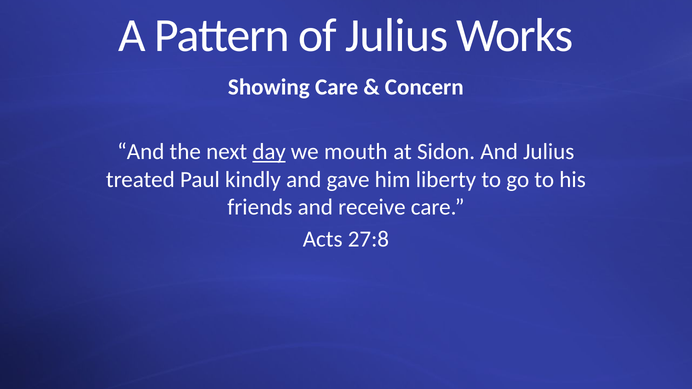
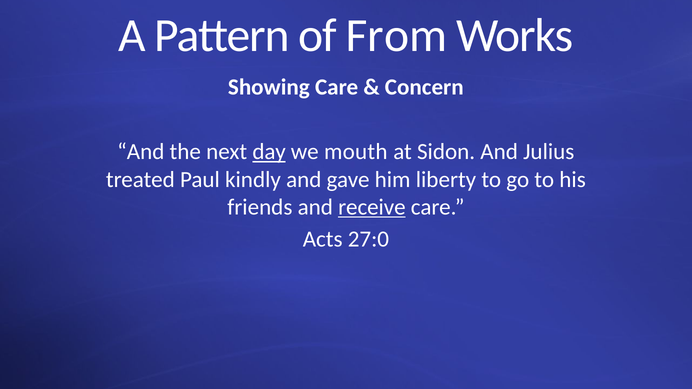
of Julius: Julius -> From (396, 36)
receive underline: none -> present (372, 207)
27:8: 27:8 -> 27:0 (368, 240)
